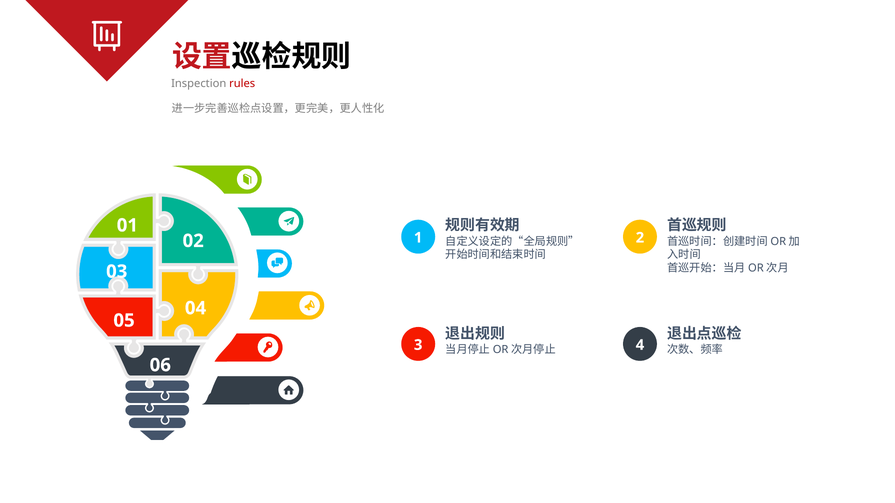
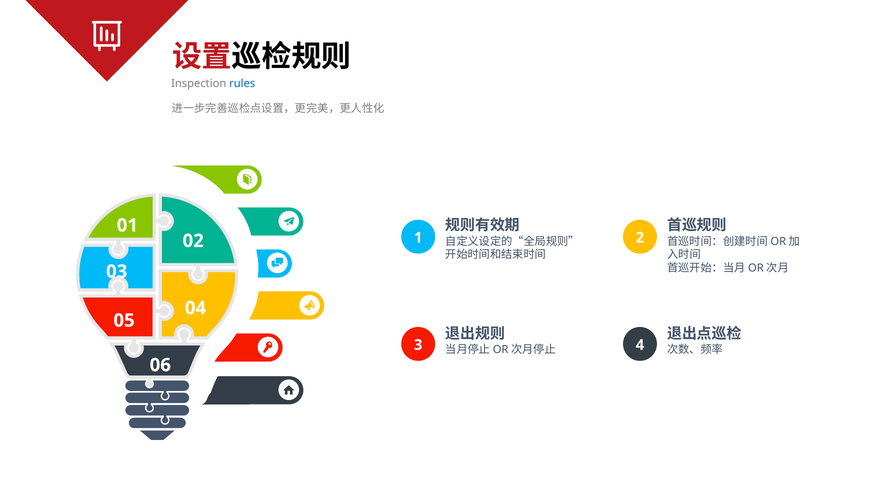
rules colour: red -> blue (242, 84)
